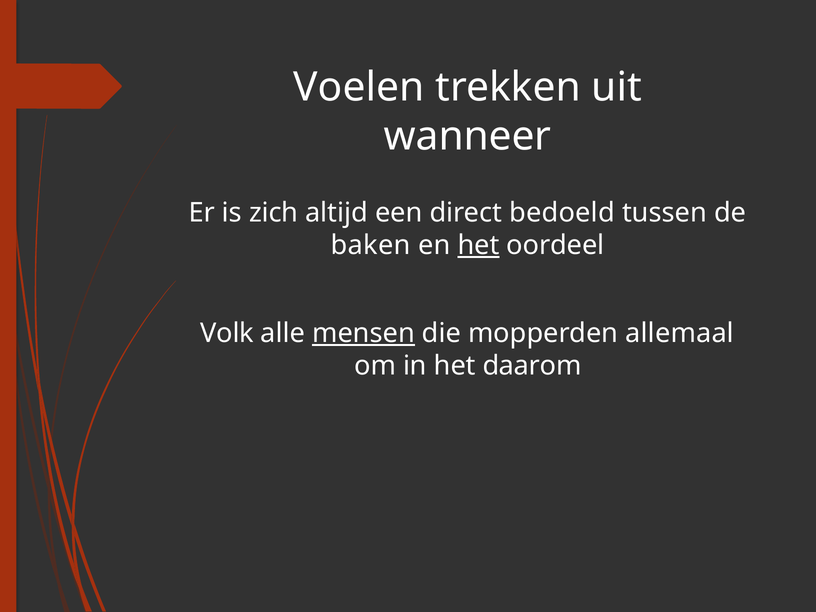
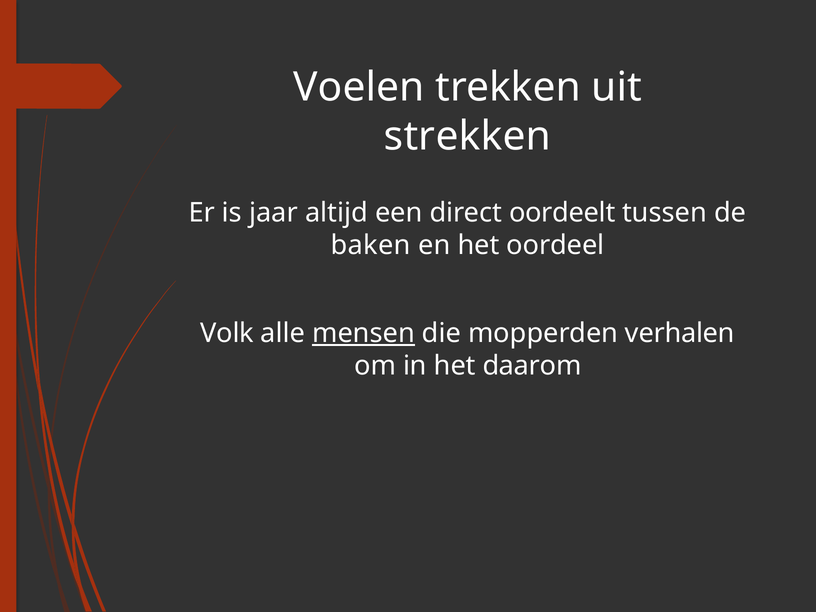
wanneer: wanneer -> strekken (467, 136)
zich: zich -> jaar (274, 213)
bedoeld: bedoeld -> oordeelt (562, 213)
het underline: present -> none (478, 245)
allemaal: allemaal -> verhalen (680, 333)
